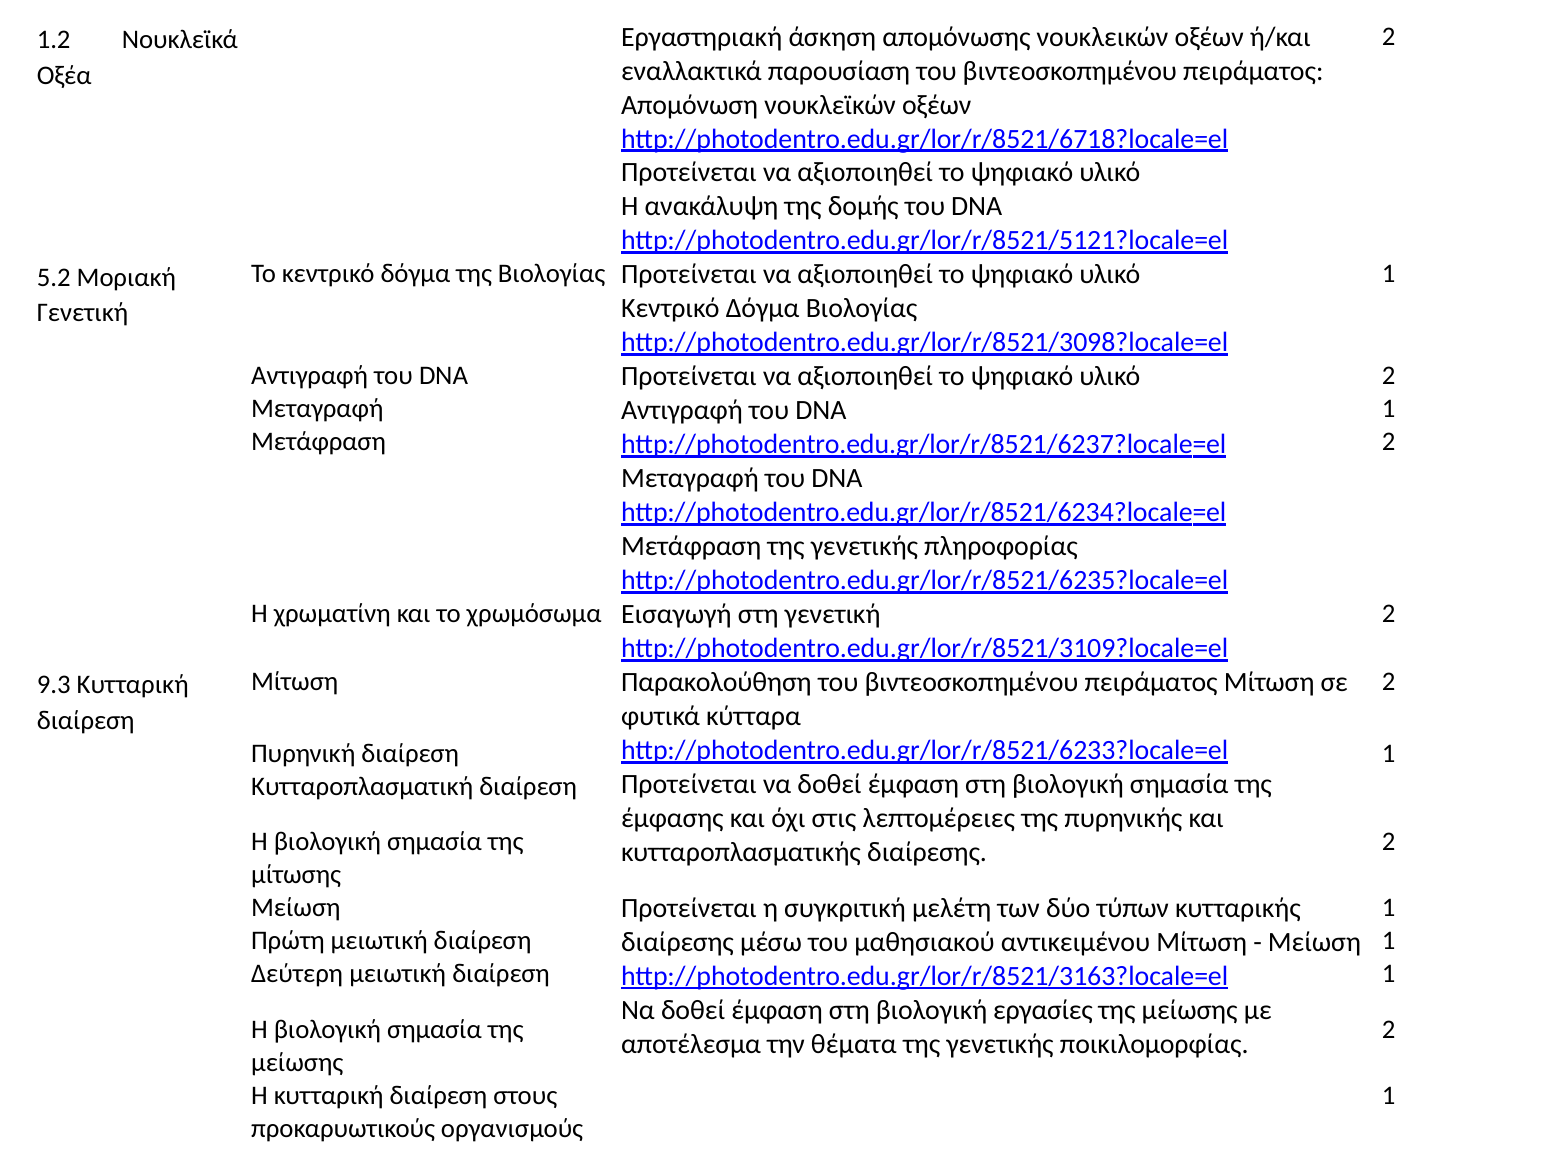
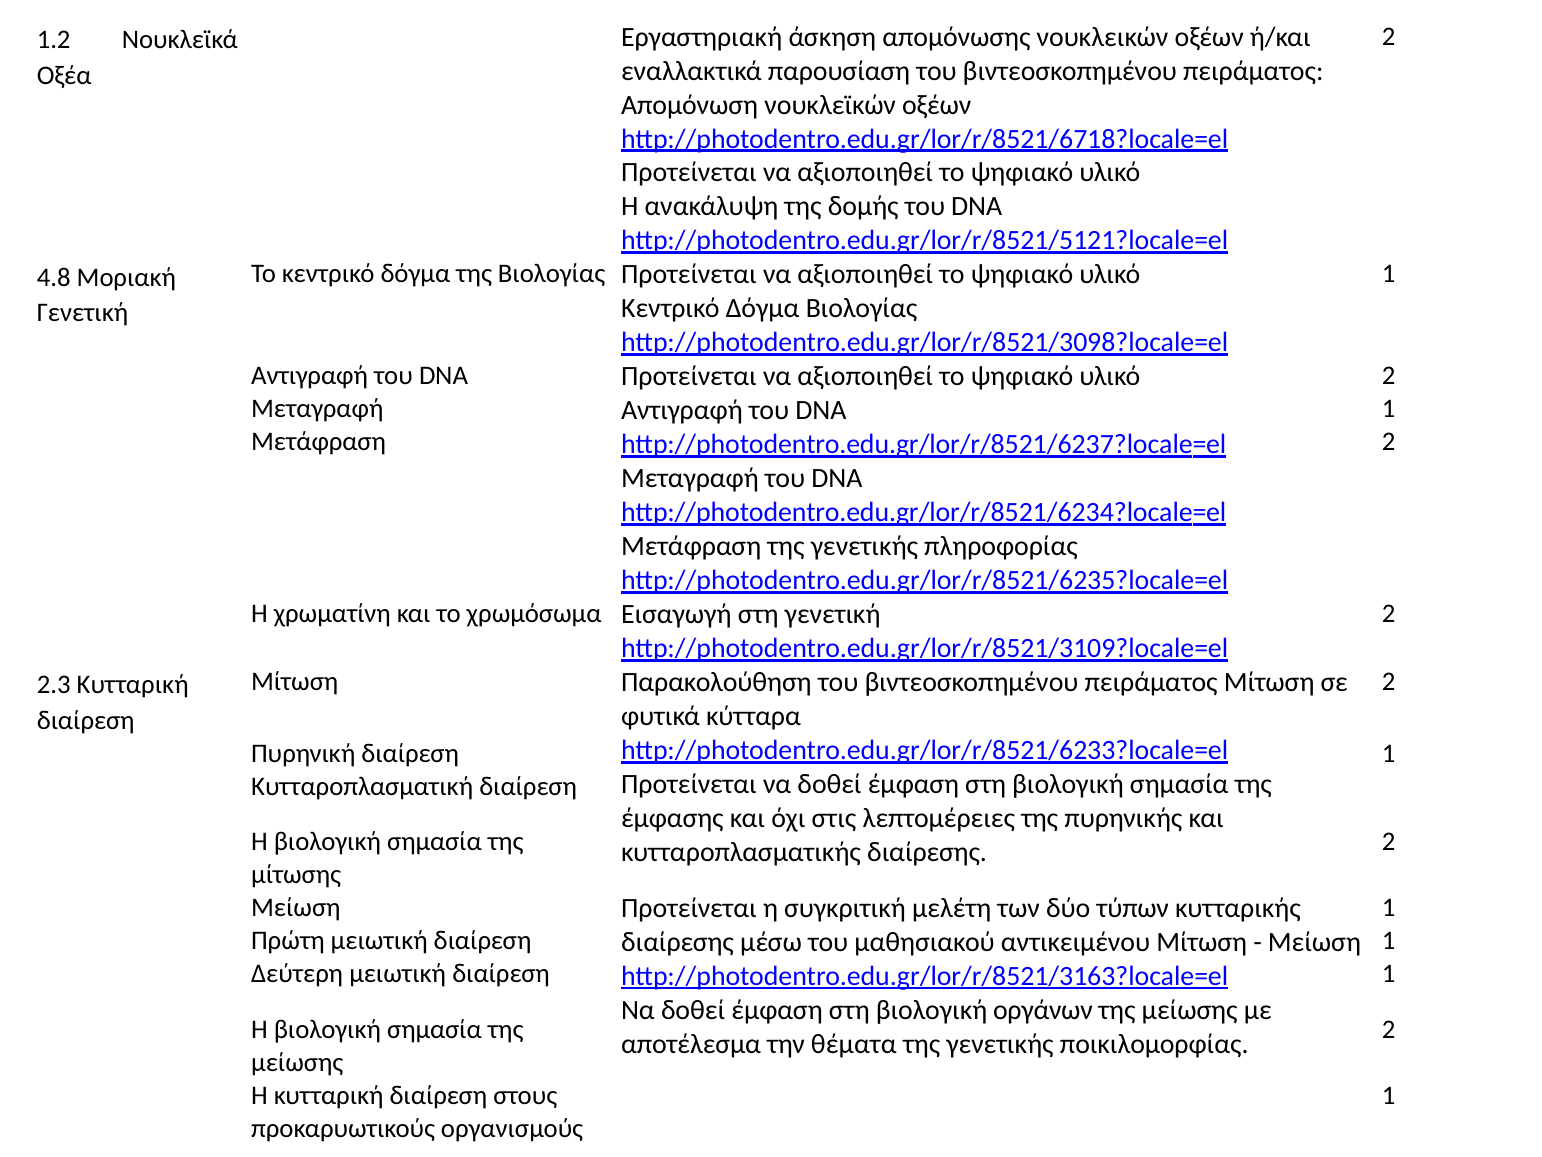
5.2: 5.2 -> 4.8 (54, 277)
9.3: 9.3 -> 2.3 (54, 685)
εργασίες: εργασίες -> οργάνων (1043, 1010)
